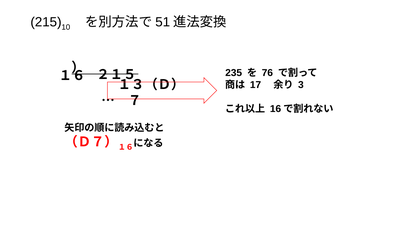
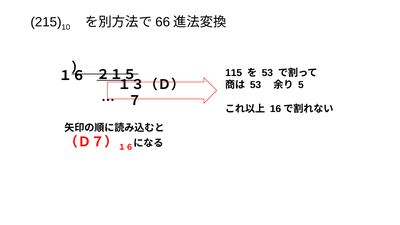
51: 51 -> 66 (163, 22)
２１５ underline: none -> present (117, 75)
235: 235 -> 115 (234, 73)
76: 76 -> 53 (267, 73)
17: 17 -> 53 (256, 85)
3: 3 -> 5 (301, 85)
